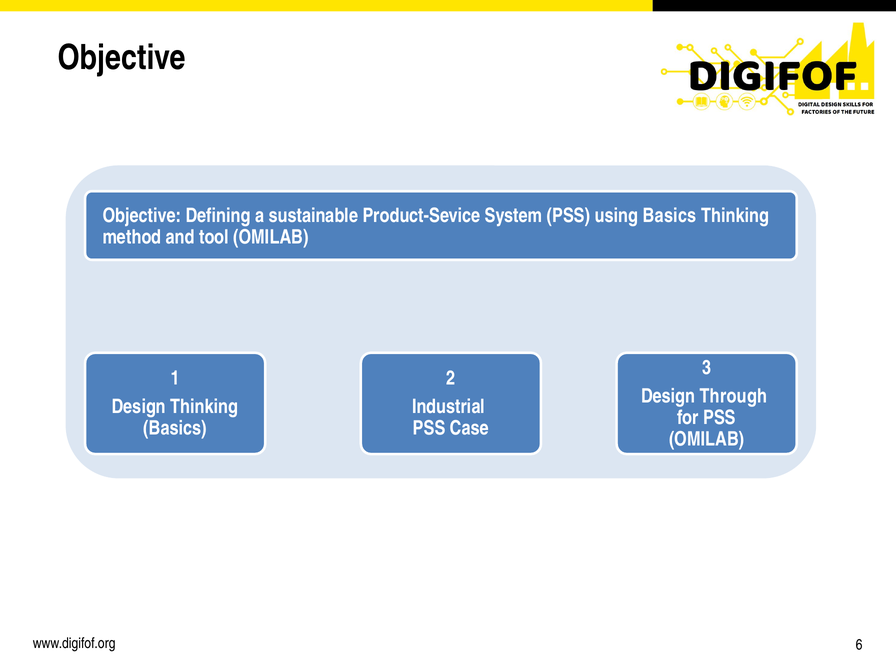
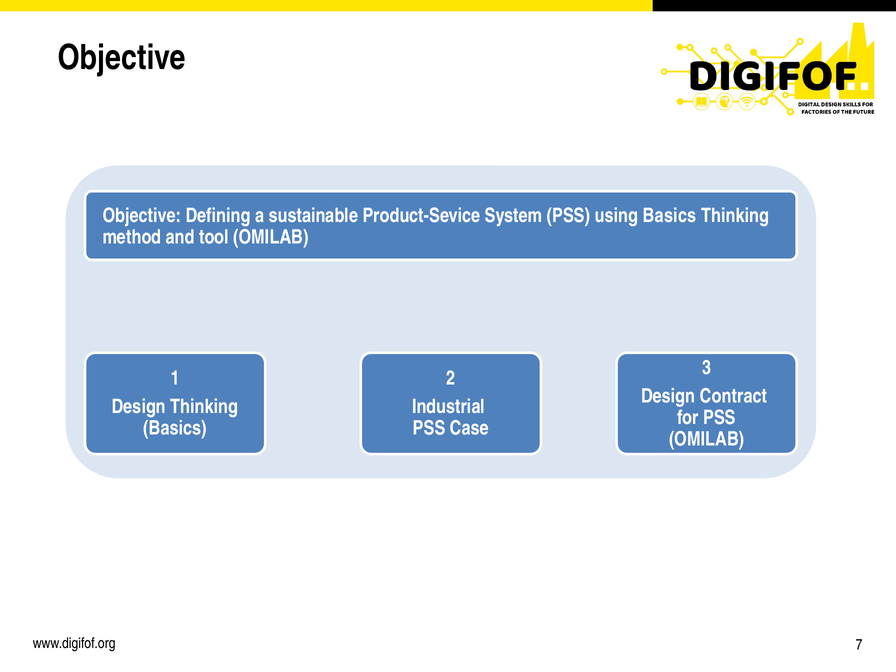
Through: Through -> Contract (734, 396)
6: 6 -> 7 (859, 645)
